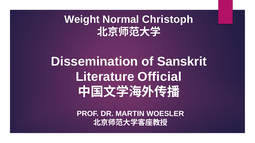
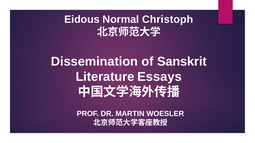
Weight: Weight -> Eidous (82, 19)
Official: Official -> Essays (160, 77)
